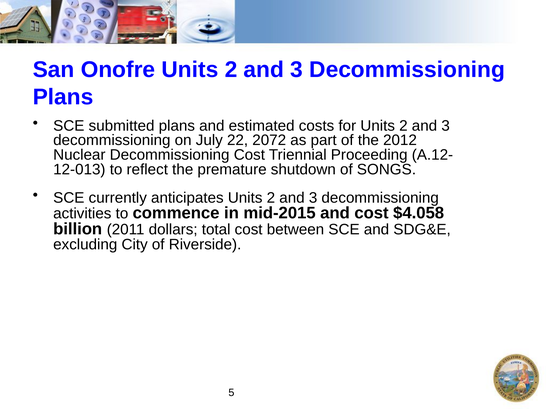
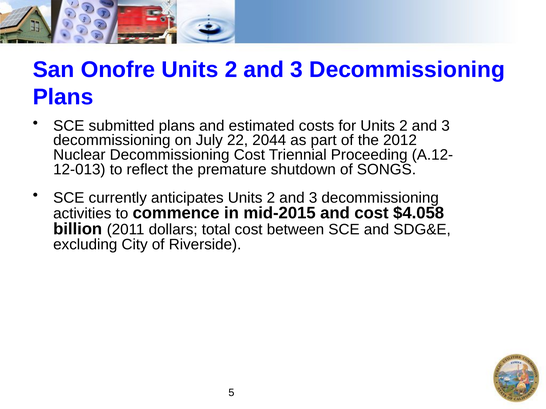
2072: 2072 -> 2044 (269, 140)
